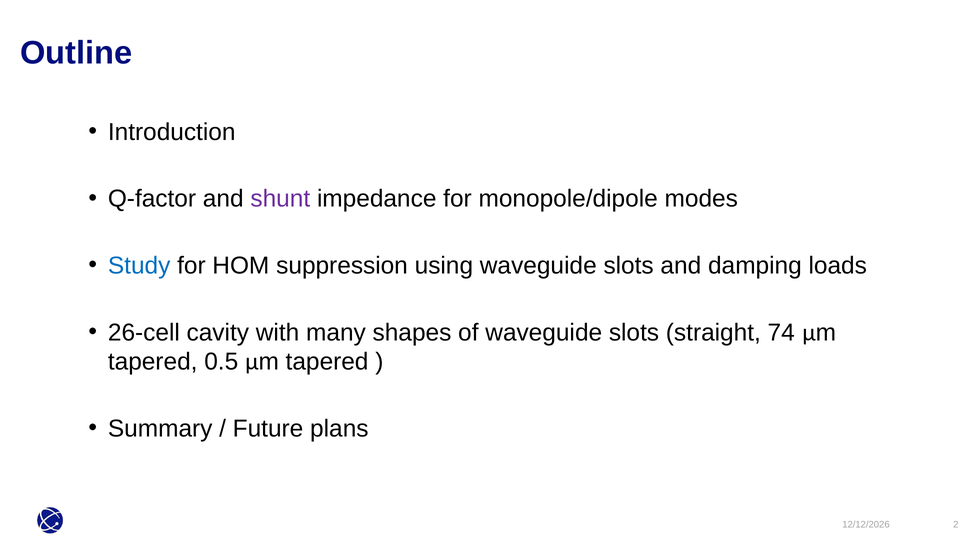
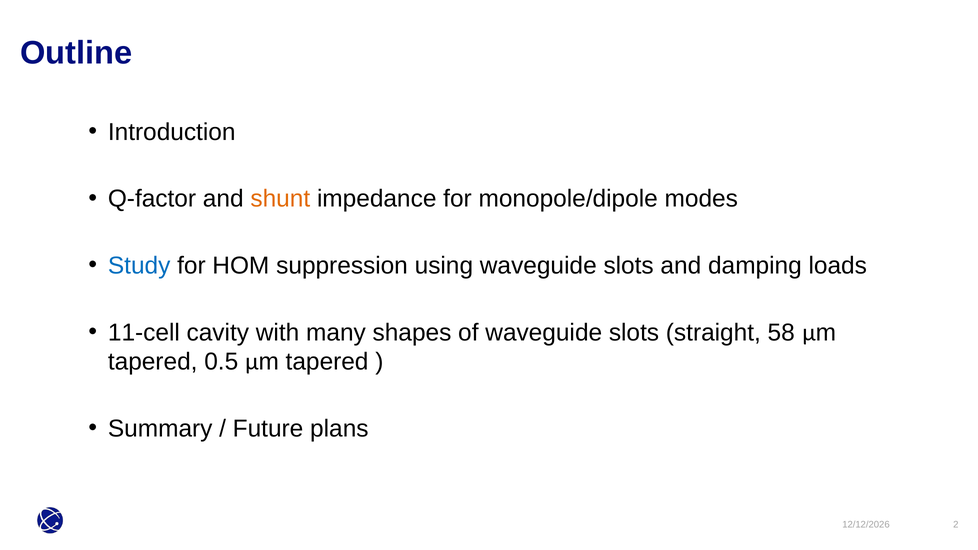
shunt colour: purple -> orange (280, 199)
26-cell: 26-cell -> 11-cell (144, 333)
74: 74 -> 58 (781, 333)
